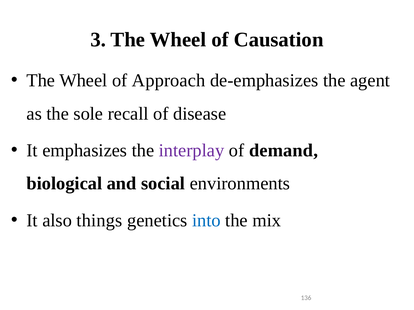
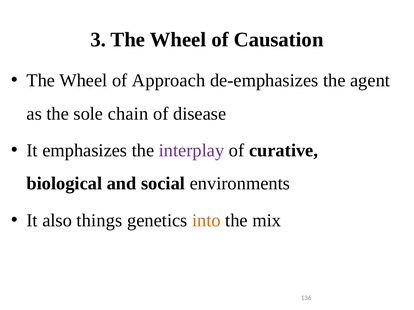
recall: recall -> chain (128, 114)
demand: demand -> curative (284, 151)
into colour: blue -> orange (206, 221)
